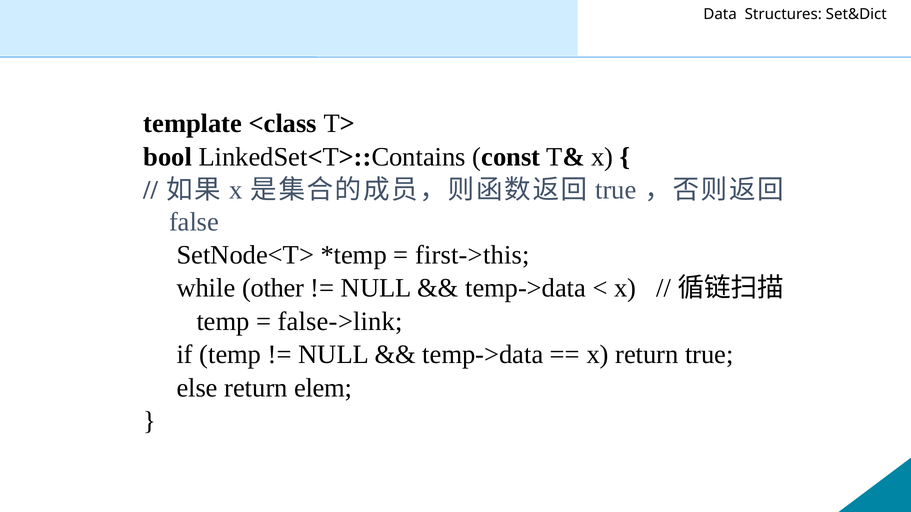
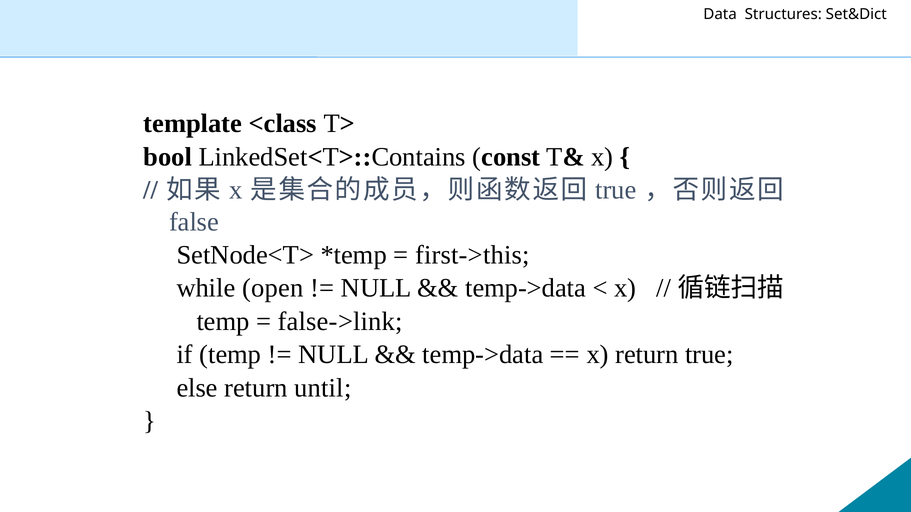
other: other -> open (273, 288)
elem: elem -> until (323, 388)
